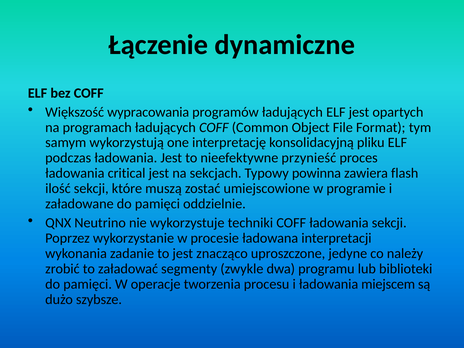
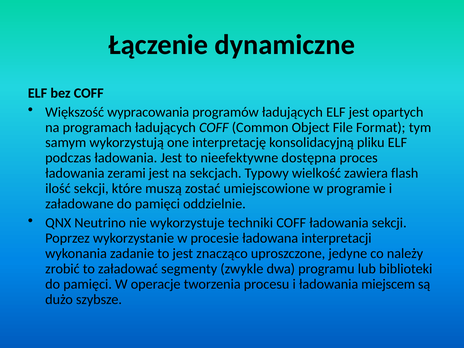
przynieść: przynieść -> dostępna (309, 158)
critical: critical -> zerami (127, 173)
powinna: powinna -> wielkość (316, 173)
